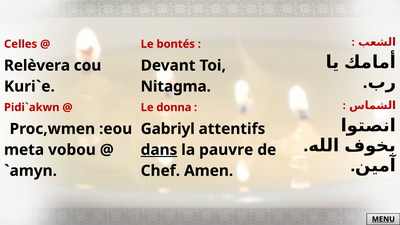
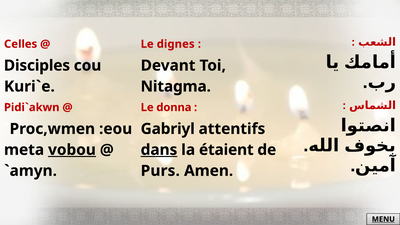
bontés: bontés -> dignes (176, 44)
Relèvera: Relèvera -> Disciples (37, 66)
vobou underline: none -> present (72, 150)
pauvre: pauvre -> étaient (226, 150)
Chef: Chef -> Purs (160, 171)
